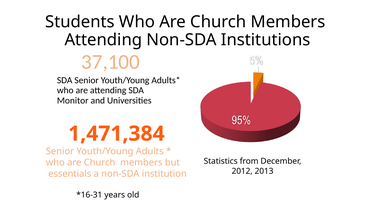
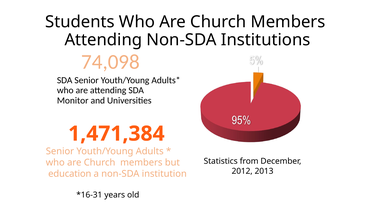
37,100: 37,100 -> 74,098 (110, 62)
essentials: essentials -> education (70, 174)
